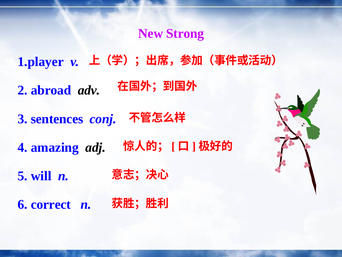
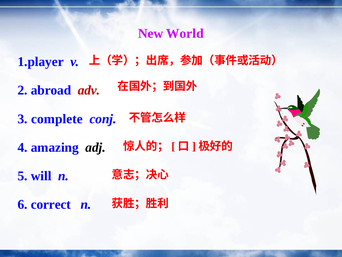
Strong: Strong -> World (185, 33)
adv colour: black -> red (89, 90)
sentences: sentences -> complete (57, 119)
